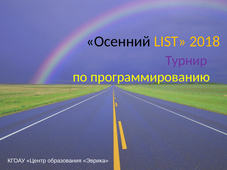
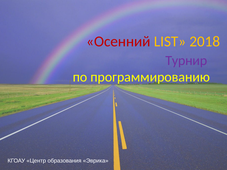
Осенний colour: black -> red (118, 41)
